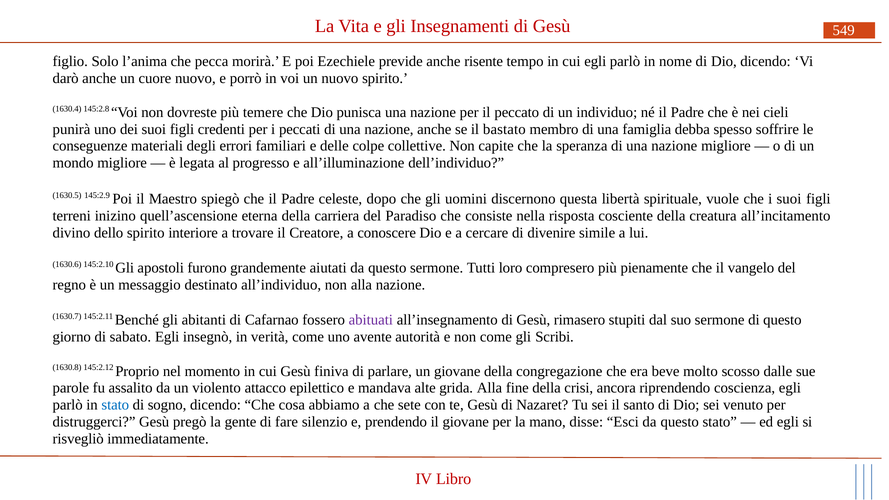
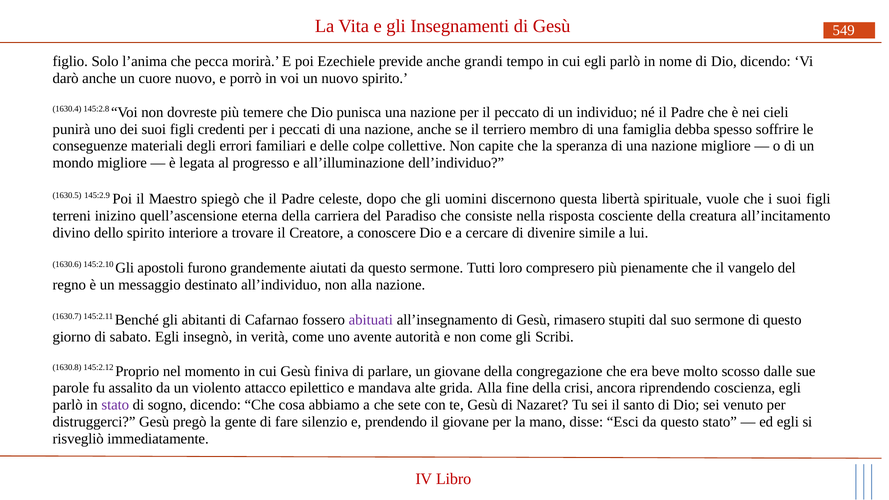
risente: risente -> grandi (484, 61)
bastato: bastato -> terriero (504, 129)
stato colour: blue -> purple (115, 405)
